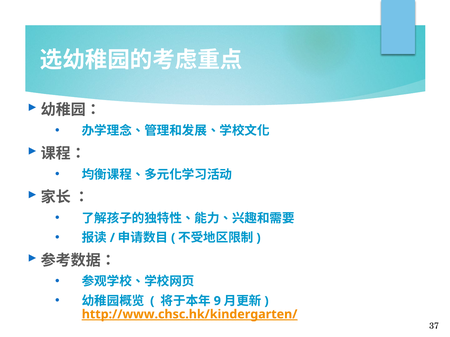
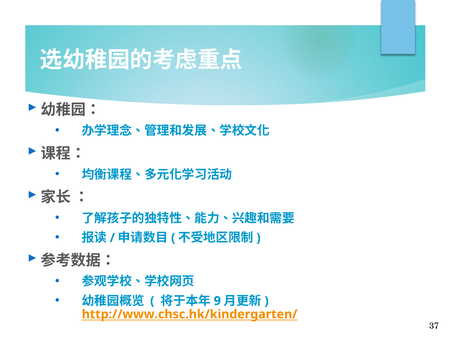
http://www.chsc.hk/kindergarten/ underline: present -> none (190, 315)
